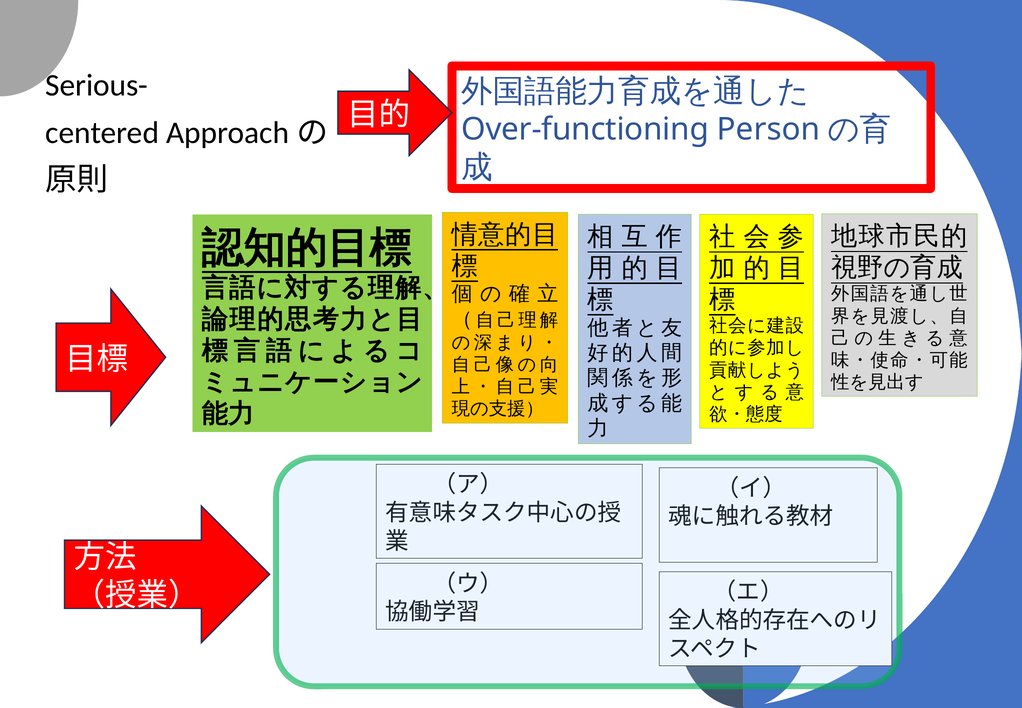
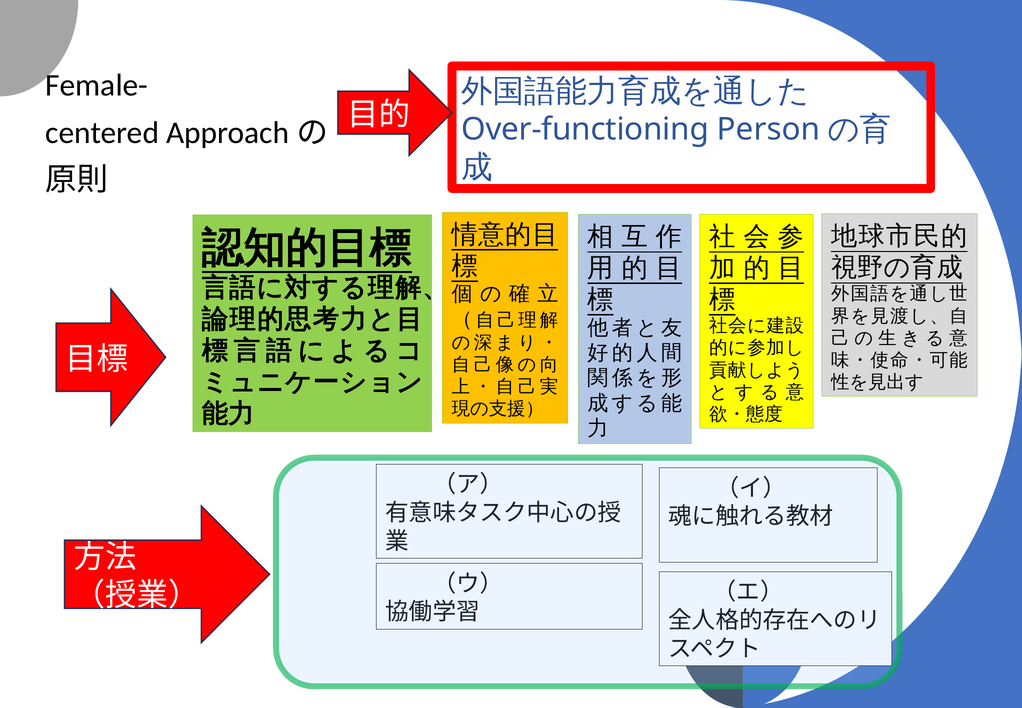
Serious-: Serious- -> Female- (97, 86)
